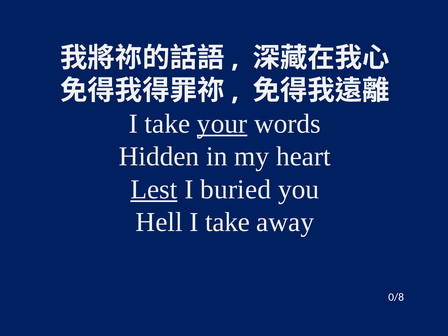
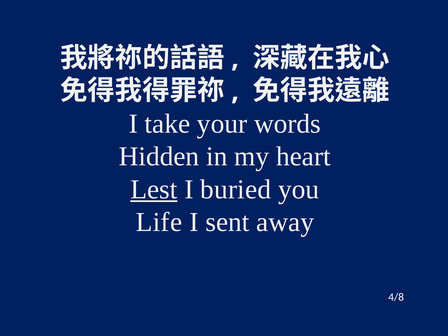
your underline: present -> none (222, 124)
Hell: Hell -> Life (159, 222)
take: take -> sent (227, 222)
0/8: 0/8 -> 4/8 (396, 297)
